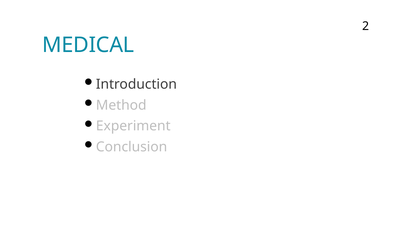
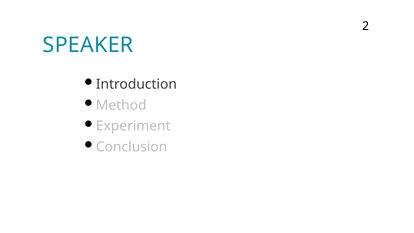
MEDICAL: MEDICAL -> SPEAKER (88, 45)
